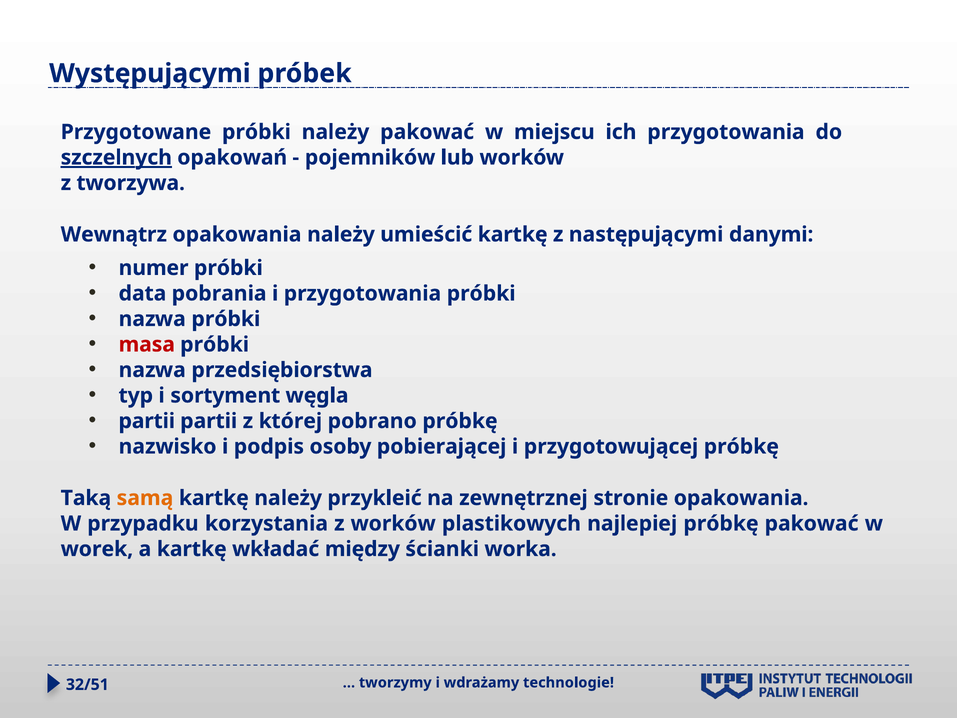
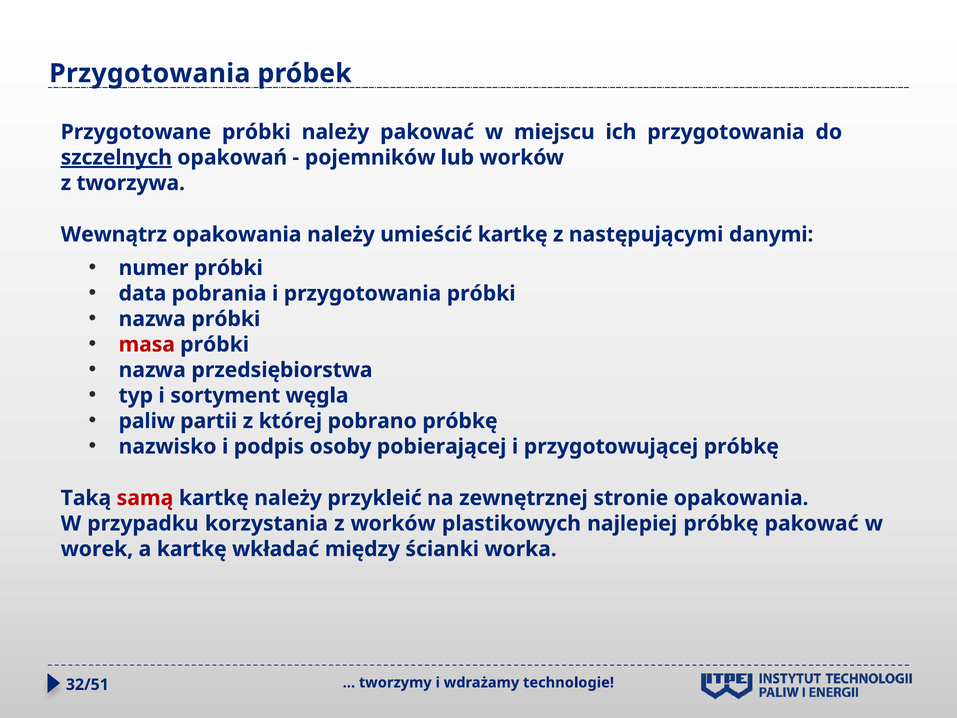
Występującymi: Występującymi -> Przygotowania (150, 73)
partii: partii -> paliw (147, 421)
samą colour: orange -> red (145, 498)
